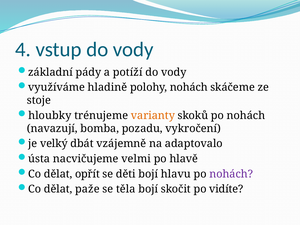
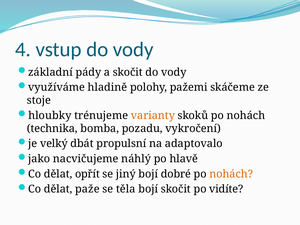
a potíží: potíží -> skočit (128, 72)
polohy nohách: nohách -> pažemi (189, 87)
navazují: navazují -> technika (52, 129)
vzájemně: vzájemně -> propulsní (121, 144)
ústa: ústa -> jako (39, 159)
velmi: velmi -> náhlý (136, 159)
děti: děti -> jiný (126, 174)
hlavu: hlavu -> dobré (176, 174)
nohách colour: purple -> orange (231, 174)
